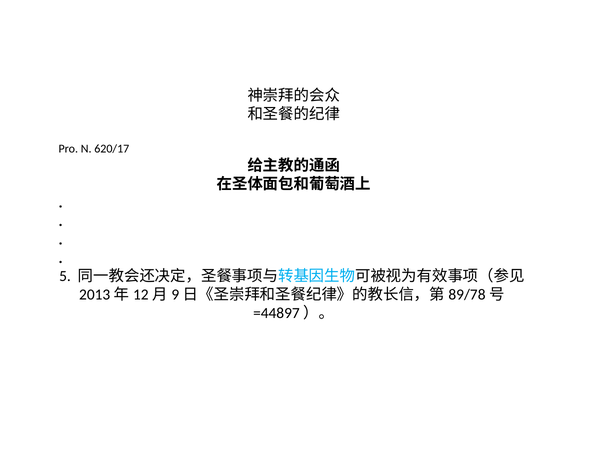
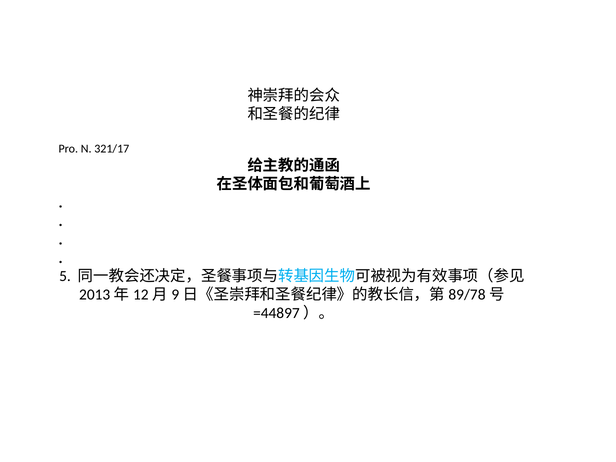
620/17: 620/17 -> 321/17 (112, 149)
